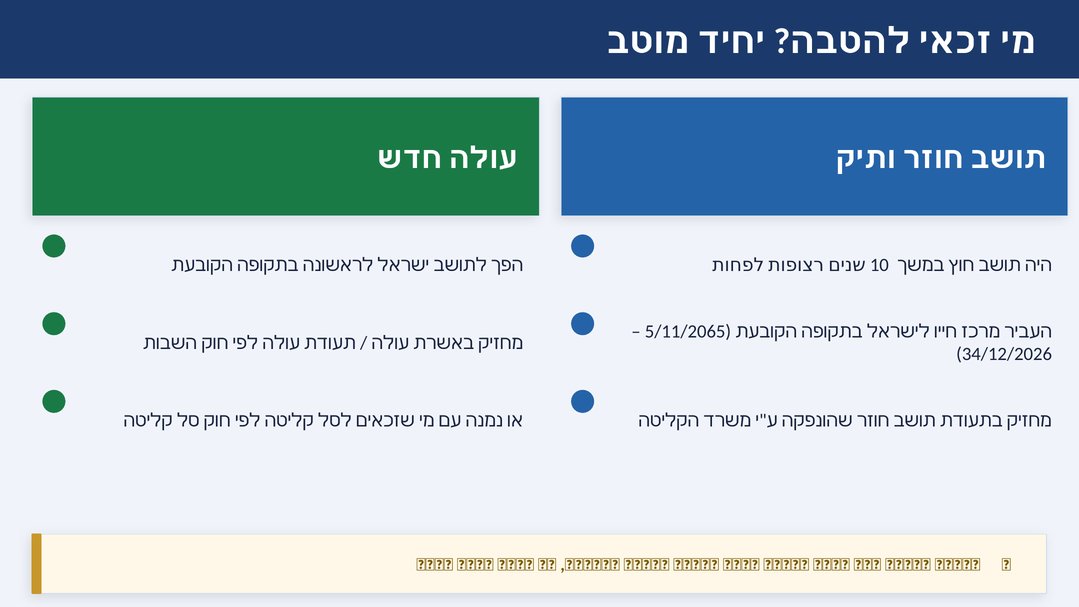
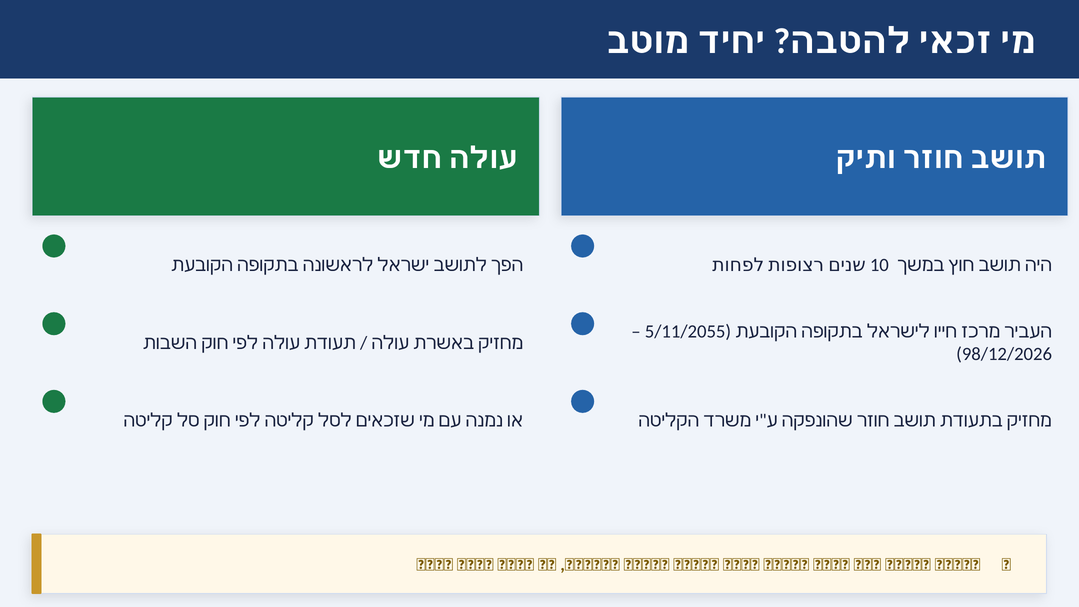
5/11/2065: 5/11/2065 -> 5/11/2055 (685, 332)
34/12/2026: 34/12/2026 -> 98/12/2026 (1007, 354)
